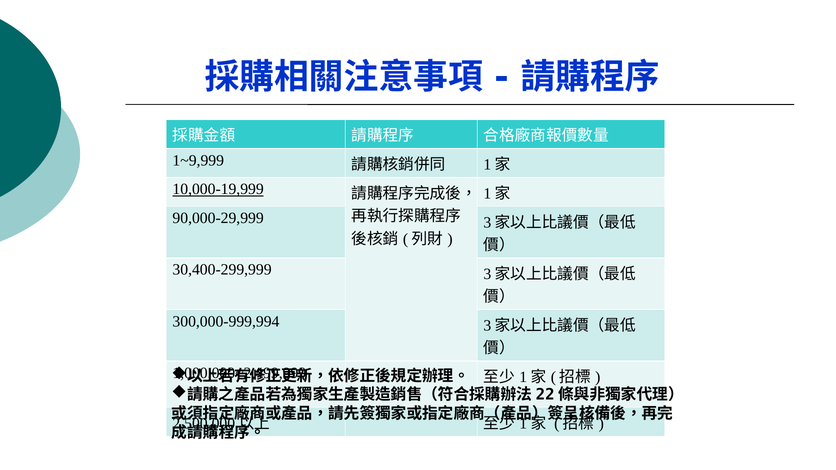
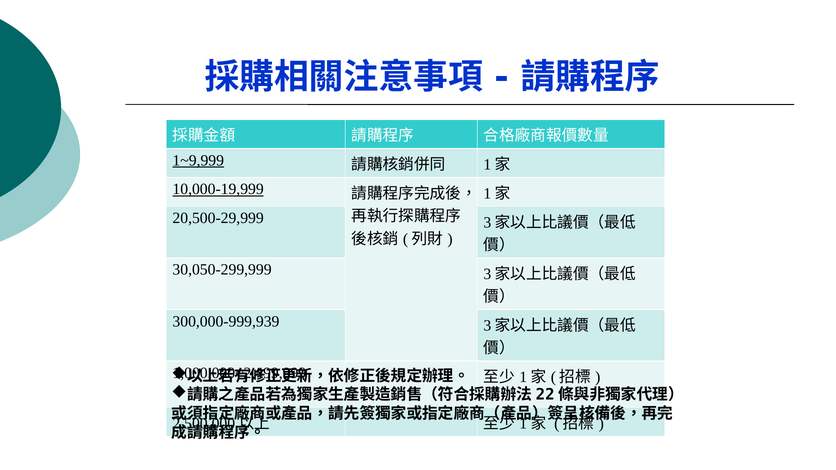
1~9,999 underline: none -> present (198, 160)
90,000-29,999: 90,000-29,999 -> 20,500-29,999 (218, 218)
30,400-299,999: 30,400-299,999 -> 30,050-299,999 (222, 270)
300,000-999,994: 300,000-999,994 -> 300,000-999,939 (226, 322)
